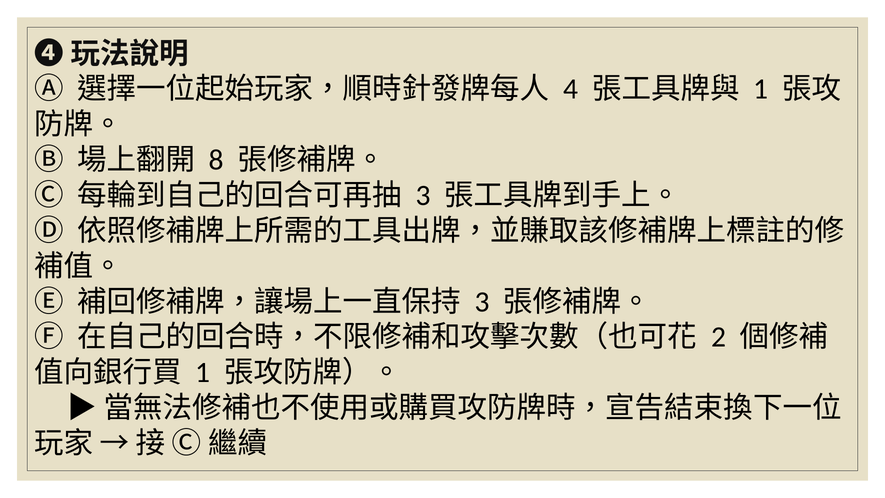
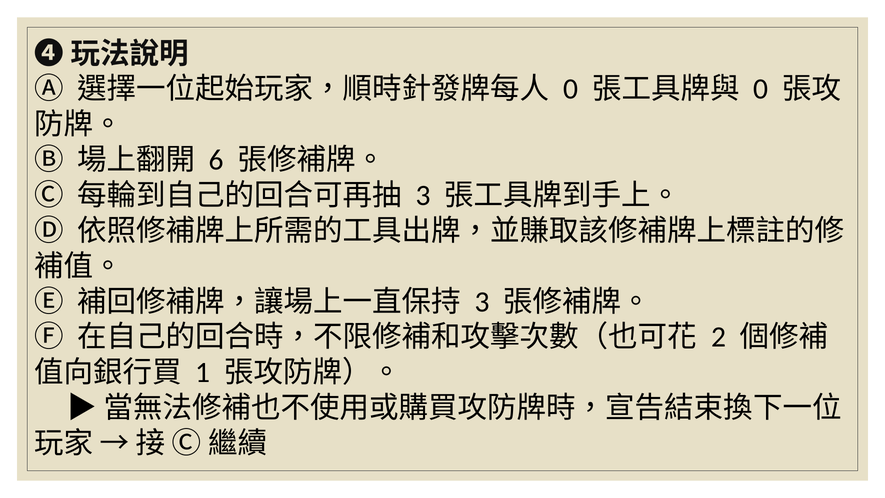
4: 4 -> 0 (571, 89)
1: 1 -> 0 (761, 89)
8: 8 -> 6 (216, 160)
